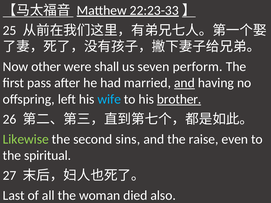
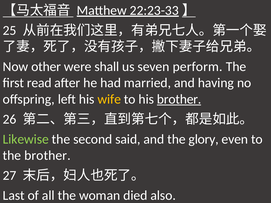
pass: pass -> read (39, 83)
and underline: present -> none (184, 83)
wife colour: light blue -> yellow (109, 99)
sins: sins -> said (128, 139)
raise: raise -> glory (204, 139)
the spiritual: spiritual -> brother (47, 156)
